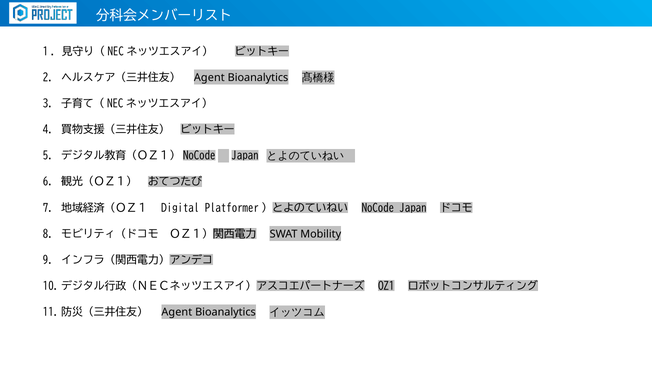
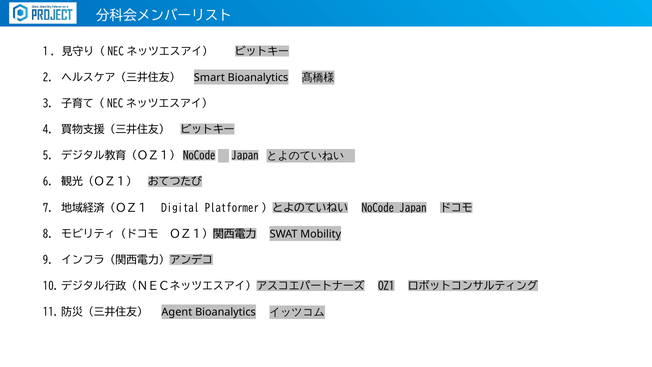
Agent: Agent -> Smart (209, 77)
